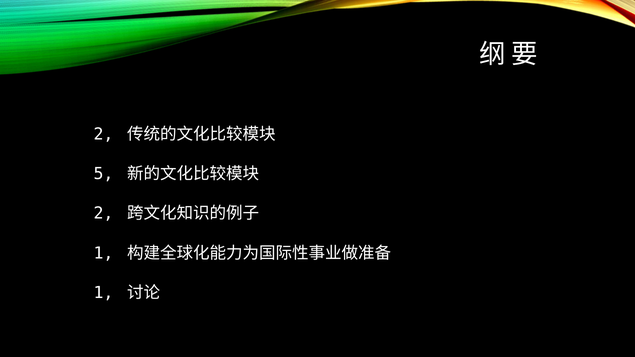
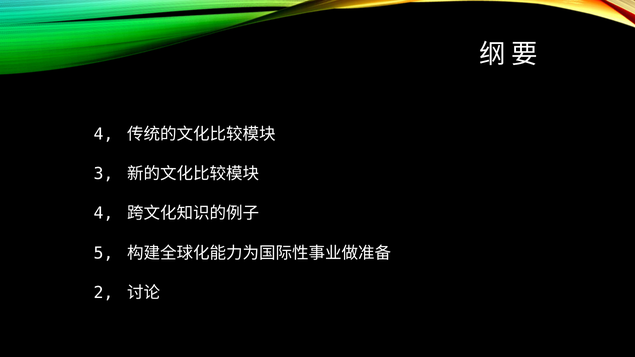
2: 2 -> 4 (103, 134)
5: 5 -> 3 (103, 174)
2: 2 -> 4 (103, 214)
1: 1 -> 5 (103, 253)
1: 1 -> 2 (103, 293)
